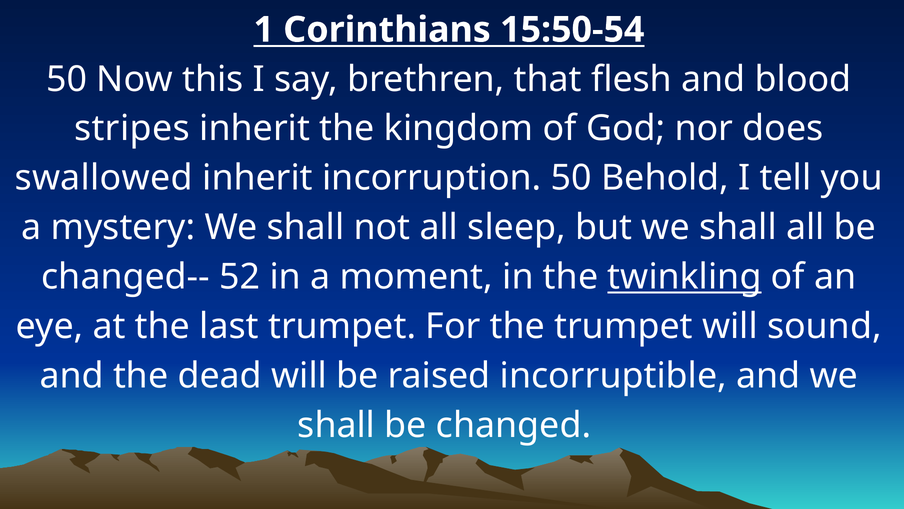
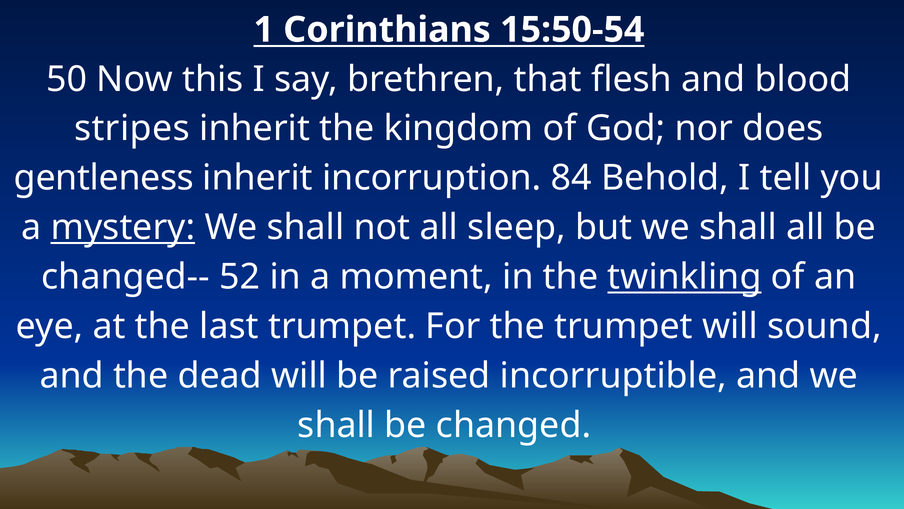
swallowed: swallowed -> gentleness (104, 178)
incorruption 50: 50 -> 84 (571, 178)
mystery underline: none -> present (123, 227)
